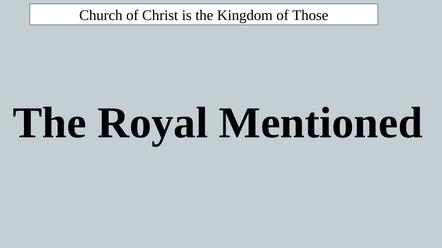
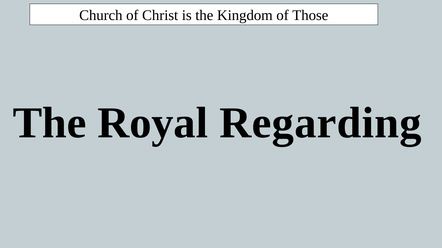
Mentioned: Mentioned -> Regarding (321, 123)
